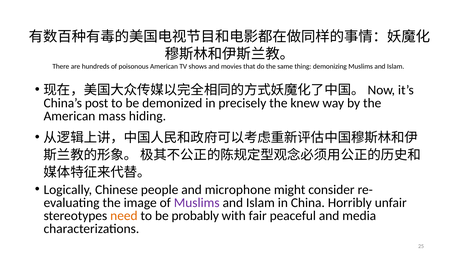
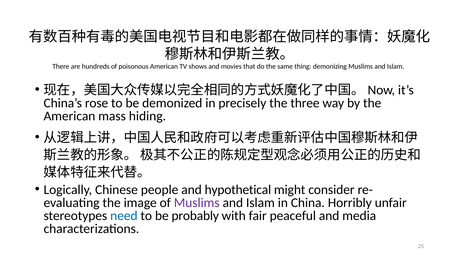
post: post -> rose (97, 103)
knew: knew -> three (305, 103)
microphone: microphone -> hypothetical (238, 190)
need colour: orange -> blue (124, 216)
